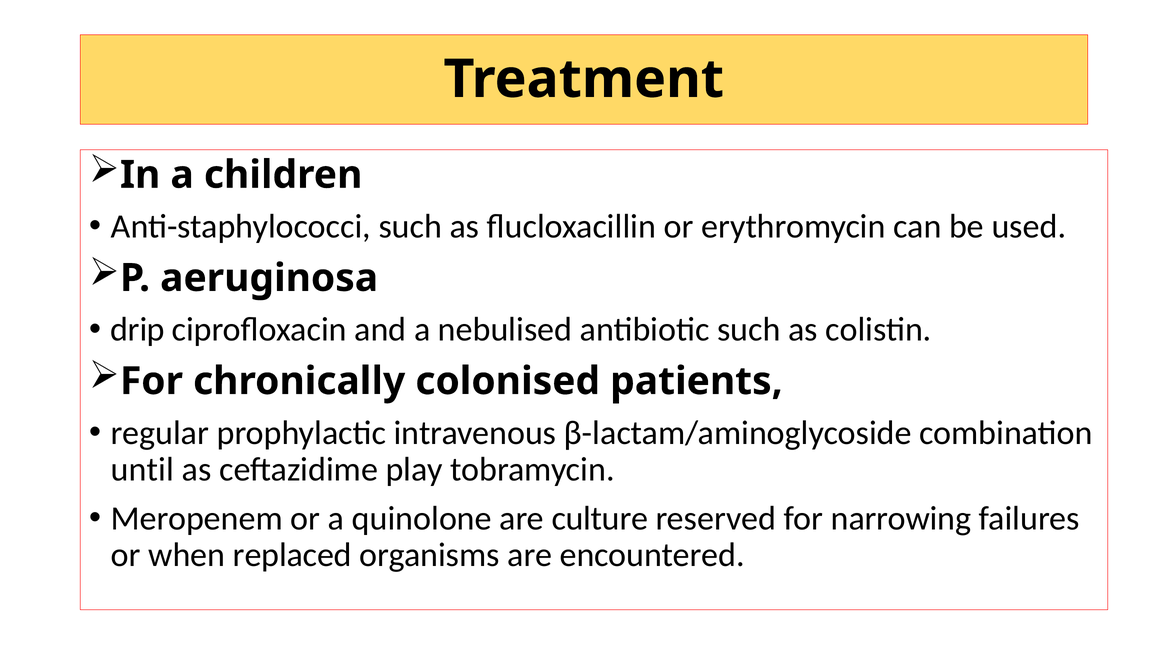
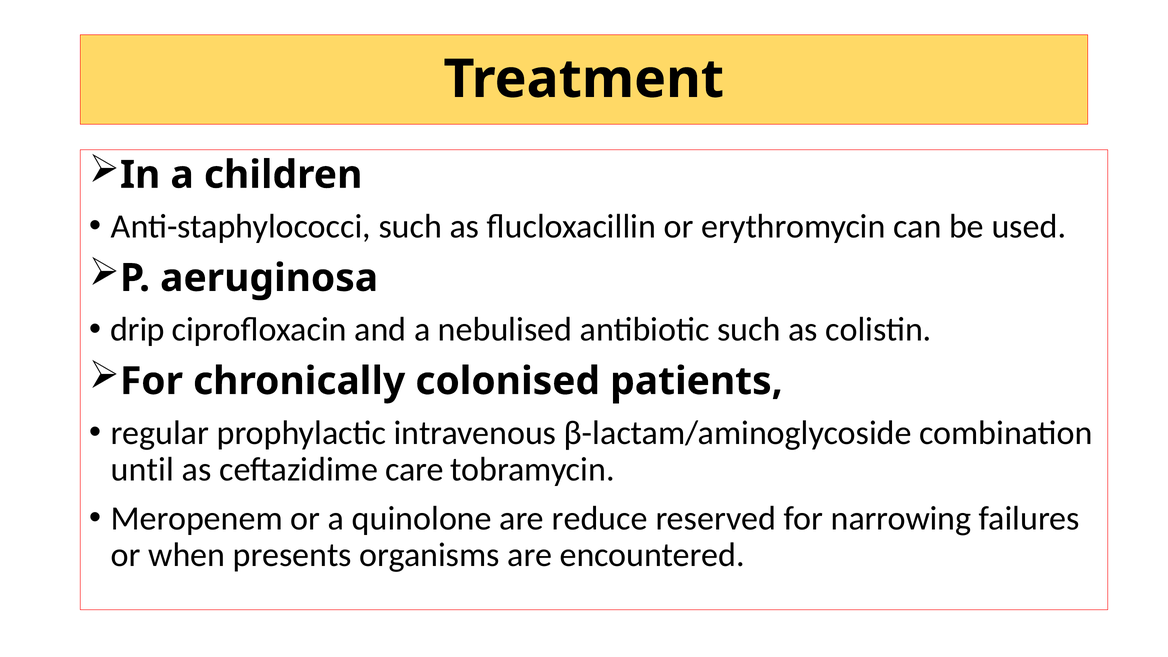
play: play -> care (414, 470)
culture: culture -> reduce (600, 518)
replaced: replaced -> presents (292, 555)
